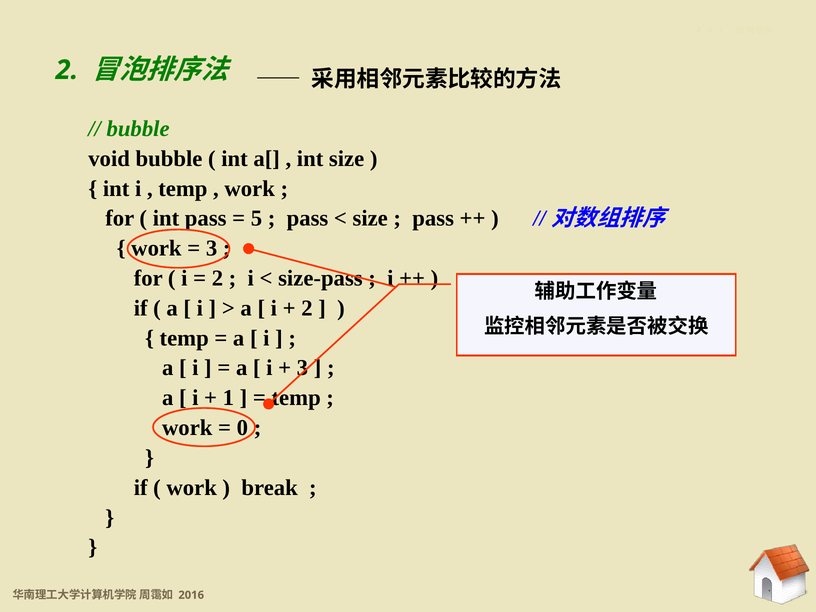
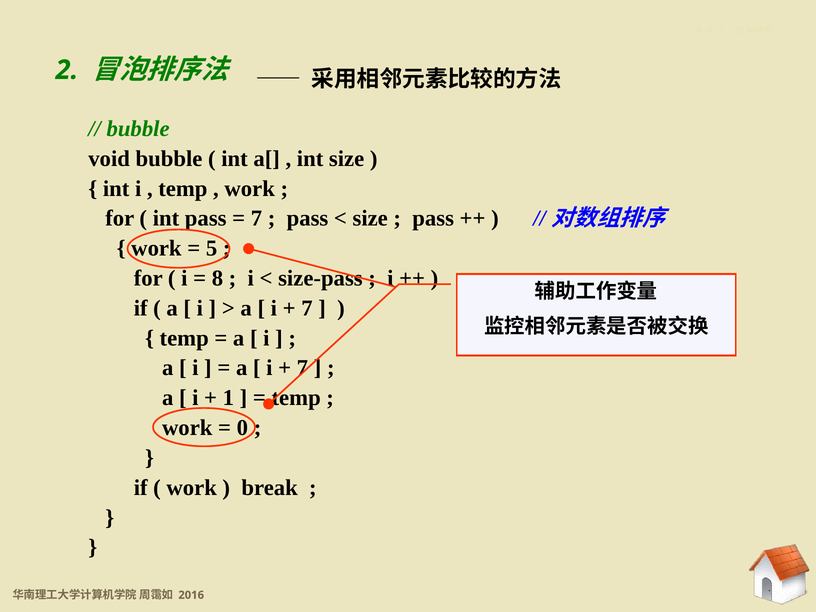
5: 5 -> 7 (256, 218)
3: 3 -> 5 (212, 248)
2: 2 -> 8 (217, 278)
2: 2 -> 7 (307, 308)
3: 3 -> 7 (302, 368)
